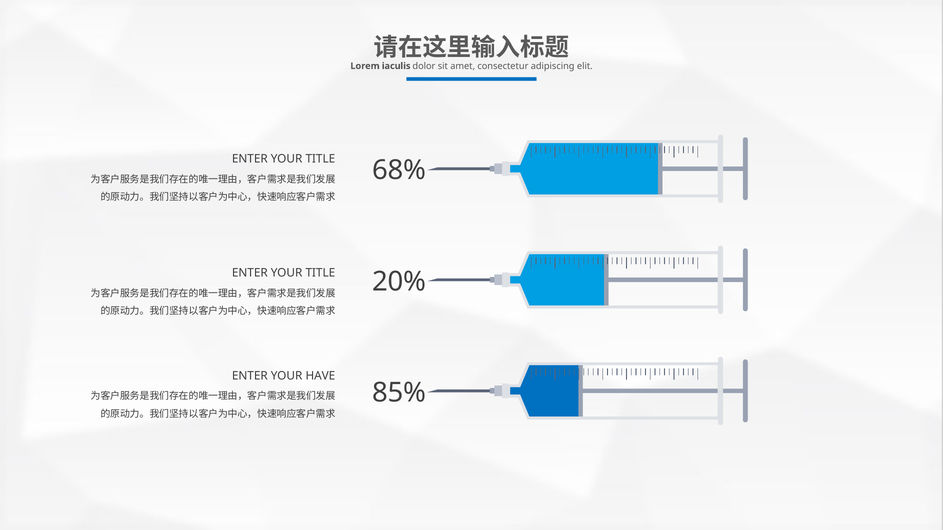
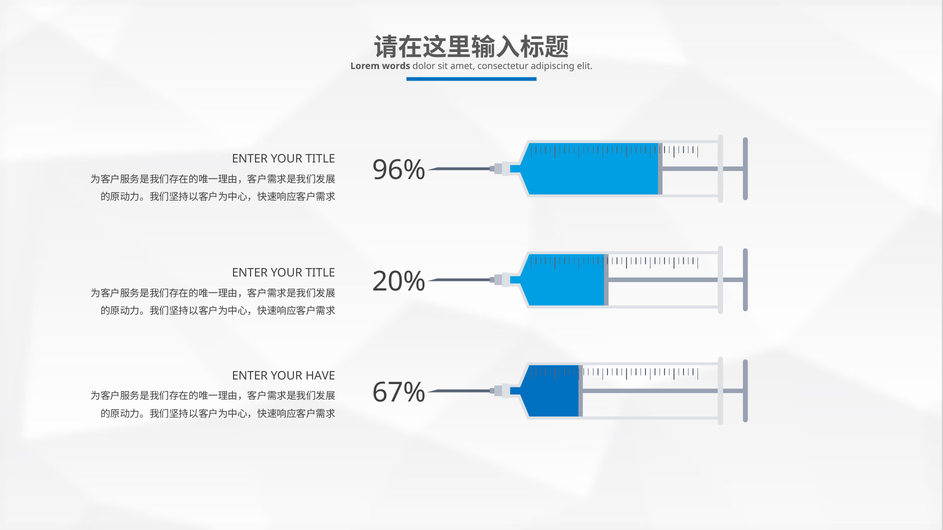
iaculis: iaculis -> words (396, 66)
68%: 68% -> 96% (399, 171)
85%: 85% -> 67% (399, 393)
